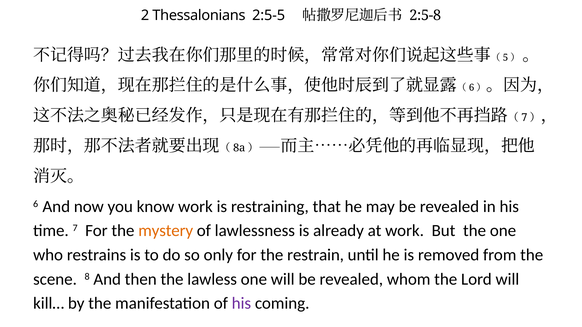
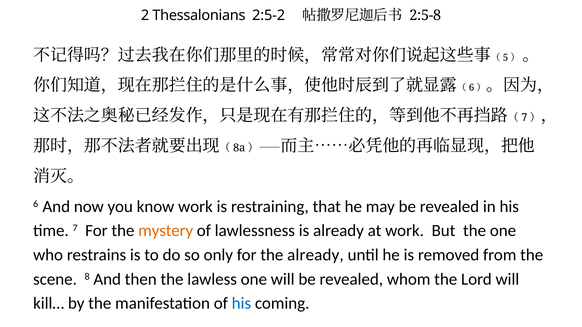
2:5-5: 2:5-5 -> 2:5-2 (269, 15)
the restrain: restrain -> already (315, 255)
his colour: purple -> blue (241, 304)
